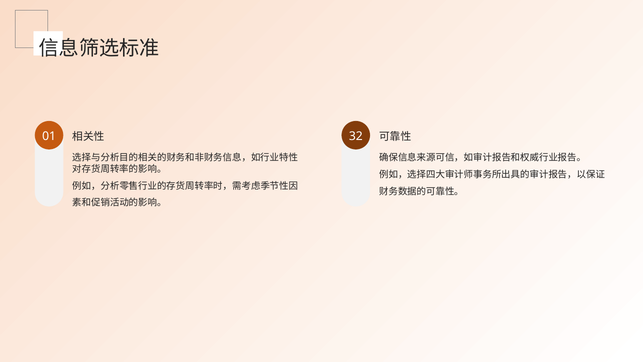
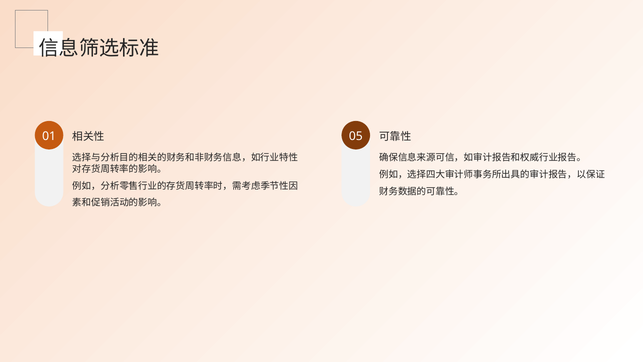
32: 32 -> 05 (356, 136)
